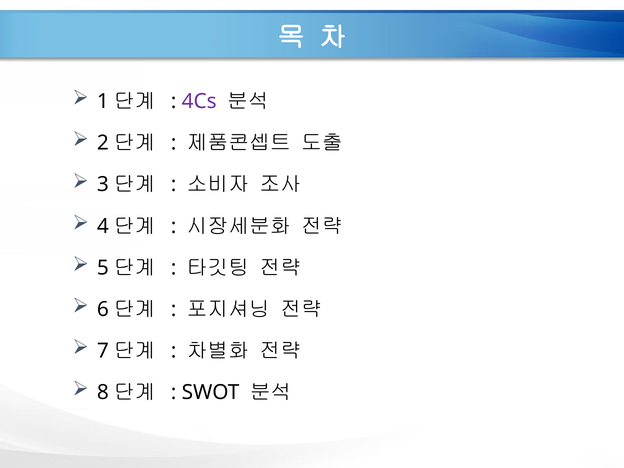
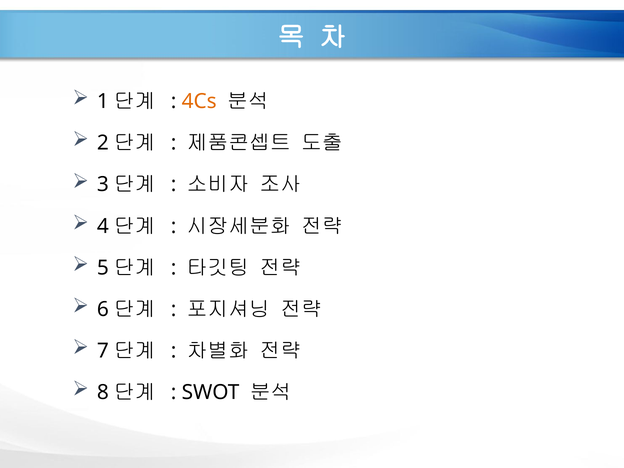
4Cs colour: purple -> orange (199, 101)
